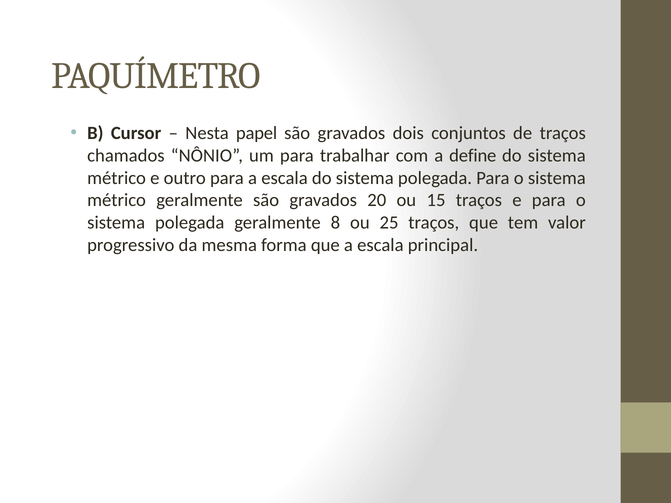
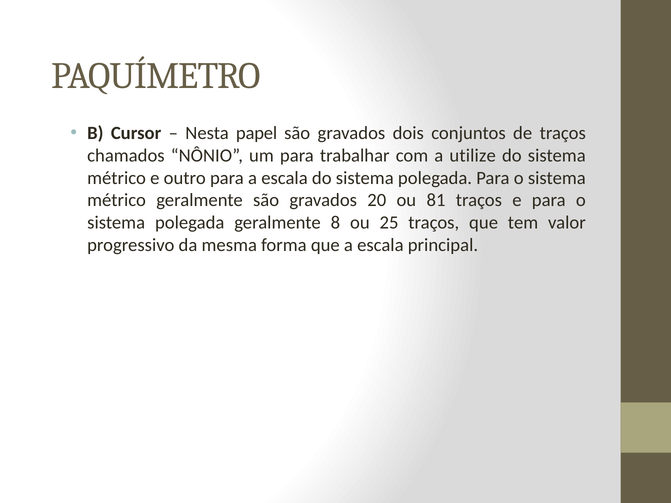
define: define -> utilize (473, 156)
15: 15 -> 81 (436, 200)
